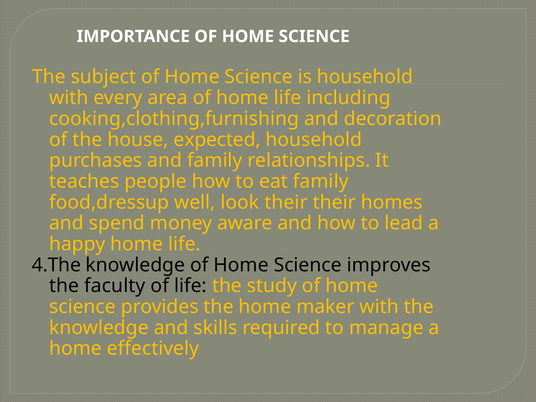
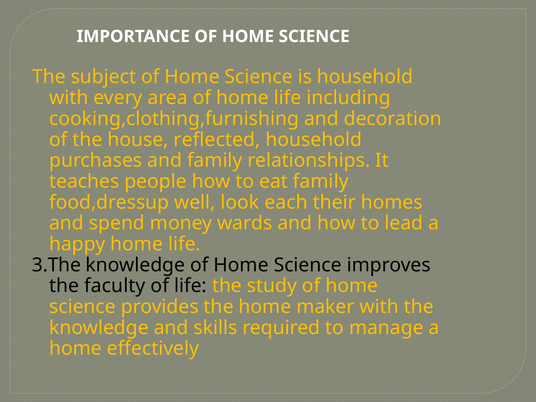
expected: expected -> reflected (217, 140)
look their: their -> each (286, 202)
aware: aware -> wards (245, 223)
4.The: 4.The -> 3.The (56, 265)
